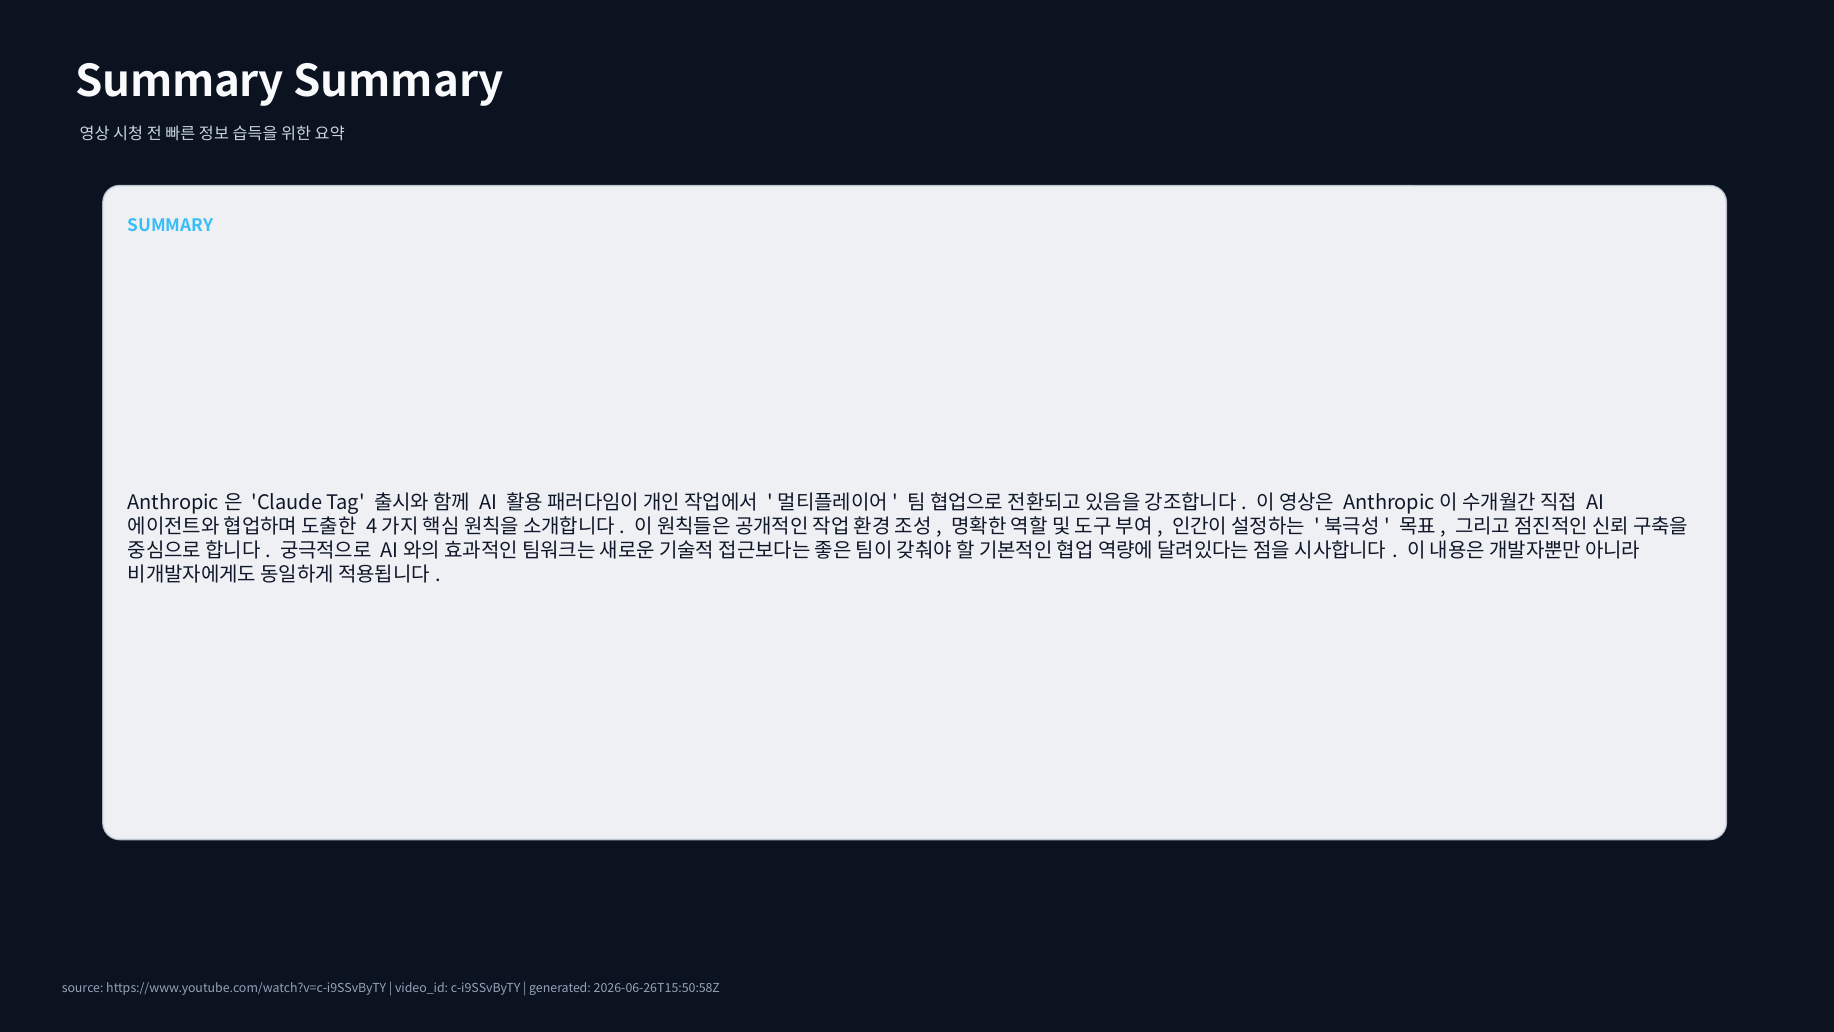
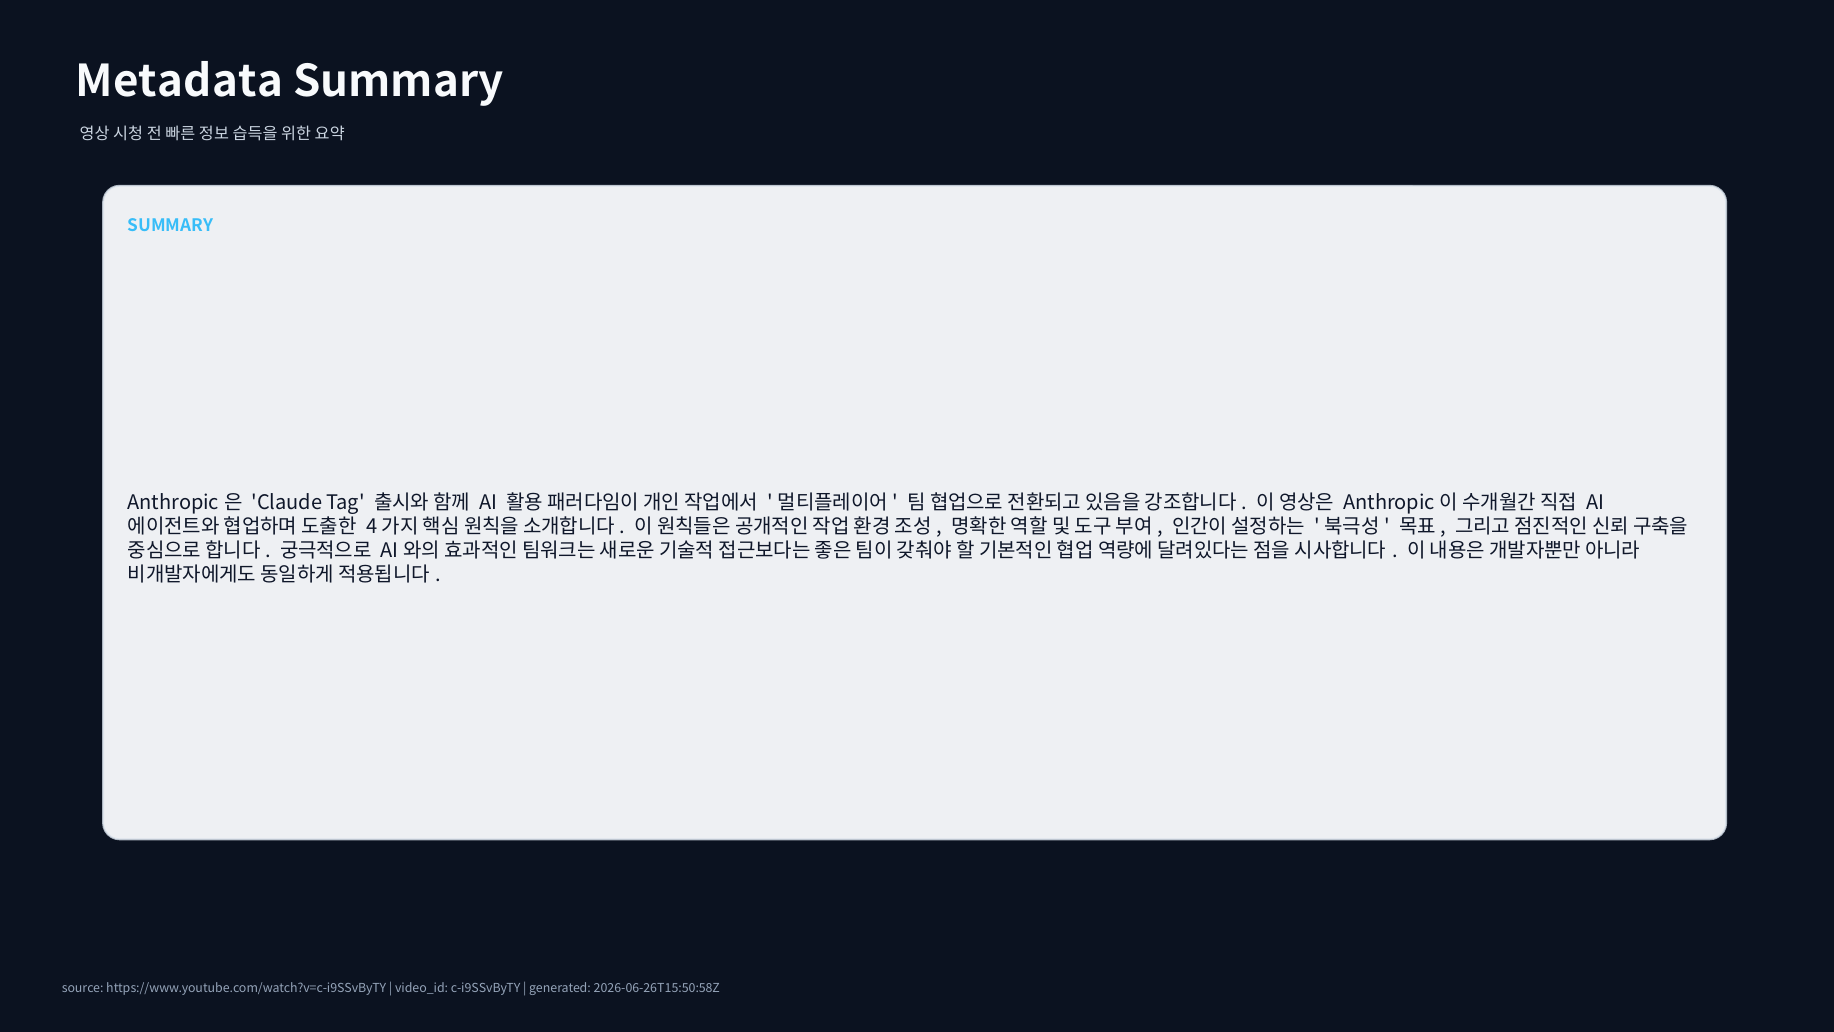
Summary: Summary -> Metadata (179, 82)
